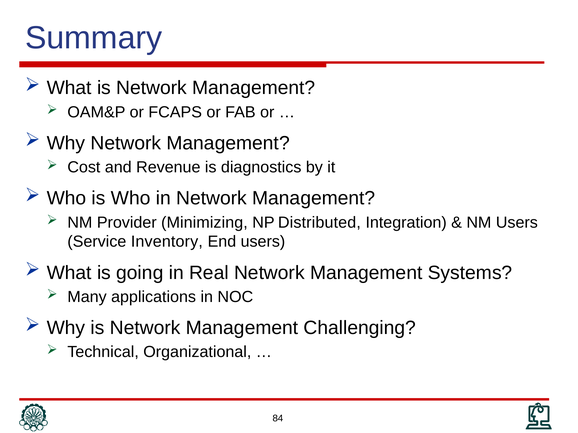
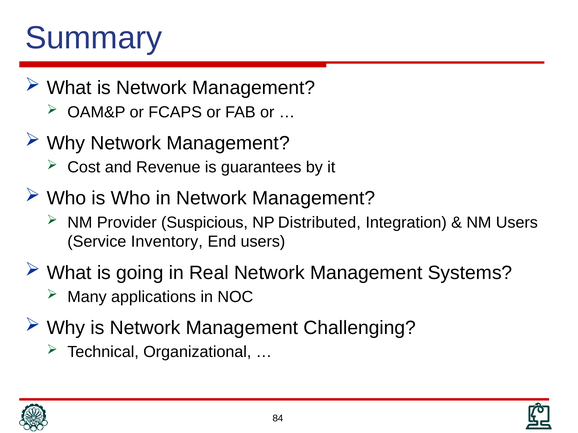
diagnostics: diagnostics -> guarantees (261, 167)
Minimizing: Minimizing -> Suspicious (205, 223)
